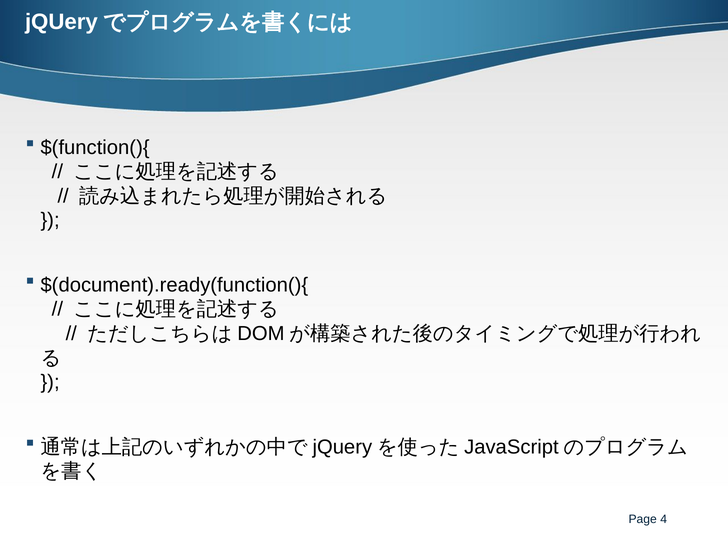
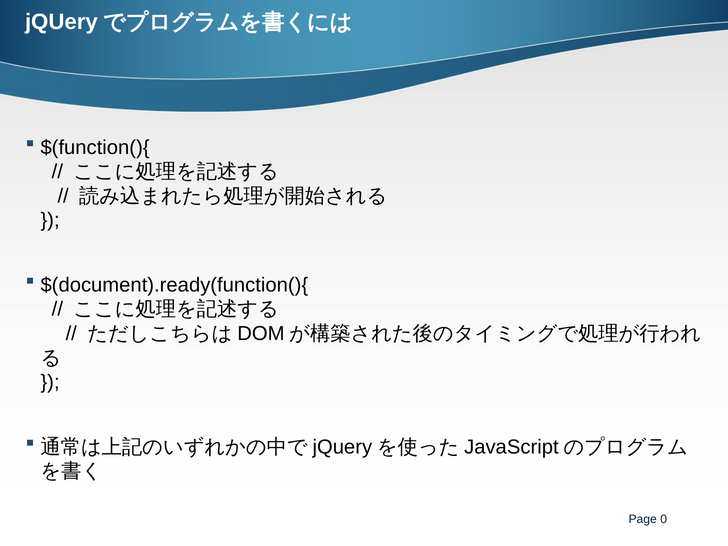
4: 4 -> 0 (664, 519)
